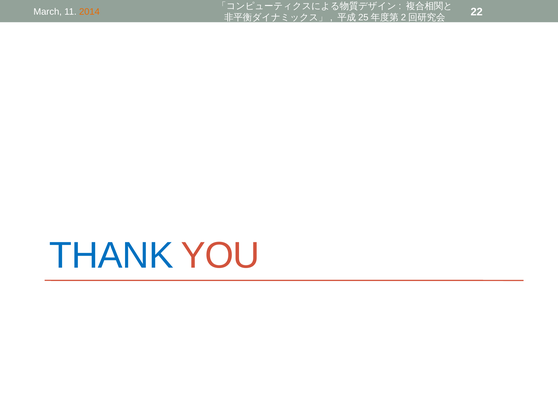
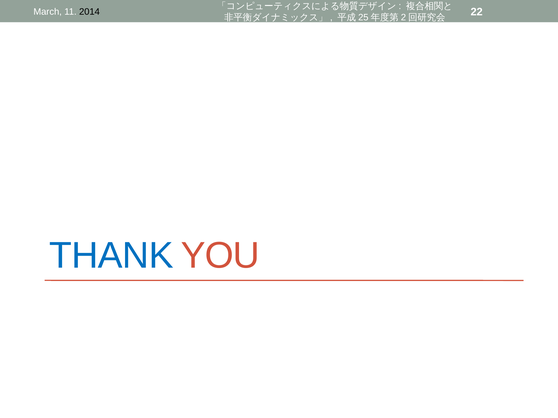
2014 colour: orange -> black (89, 12)
